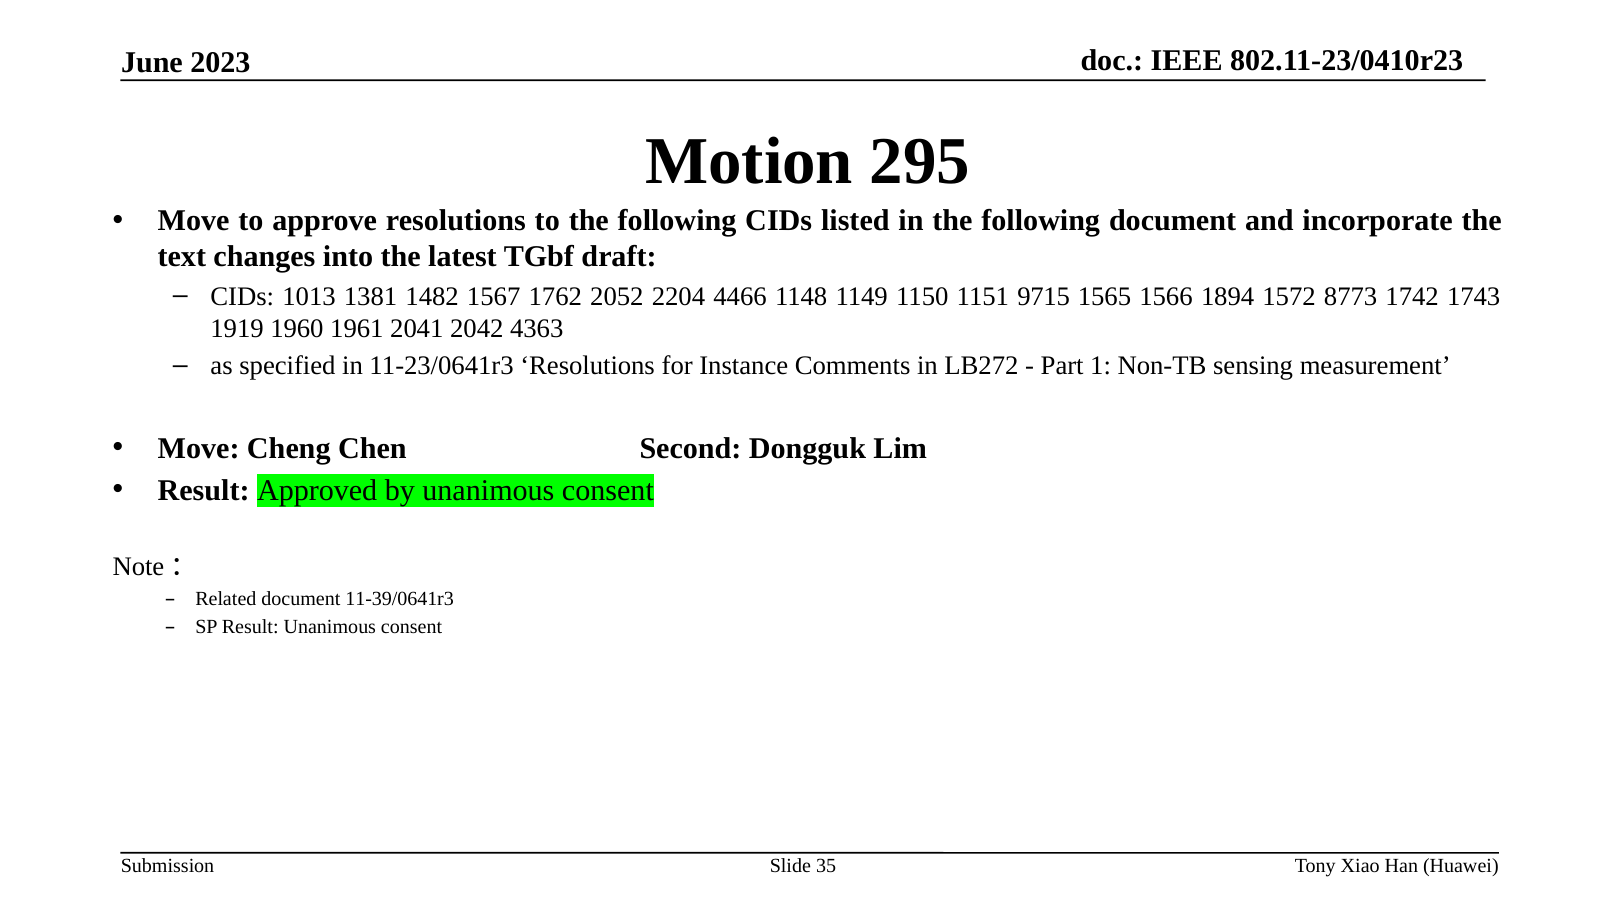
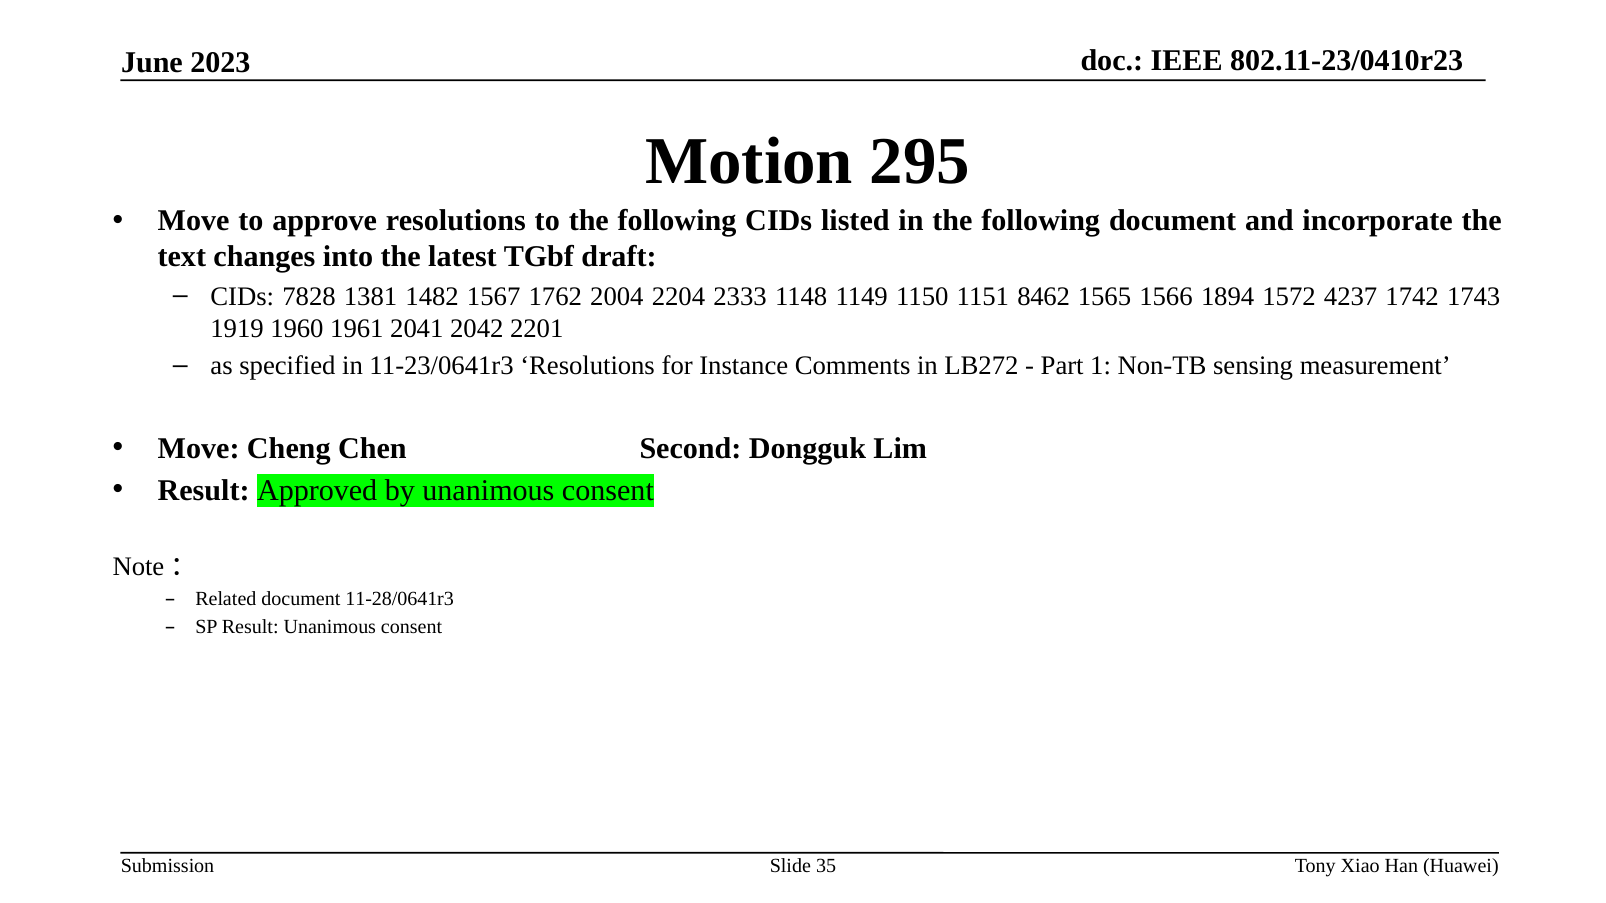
1013: 1013 -> 7828 (309, 296)
2052: 2052 -> 2004 (617, 296)
4466: 4466 -> 2333 (740, 296)
9715: 9715 -> 8462 (1044, 296)
8773: 8773 -> 4237 (1351, 296)
4363: 4363 -> 2201 (537, 328)
11-39/0641r3: 11-39/0641r3 -> 11-28/0641r3 (400, 599)
